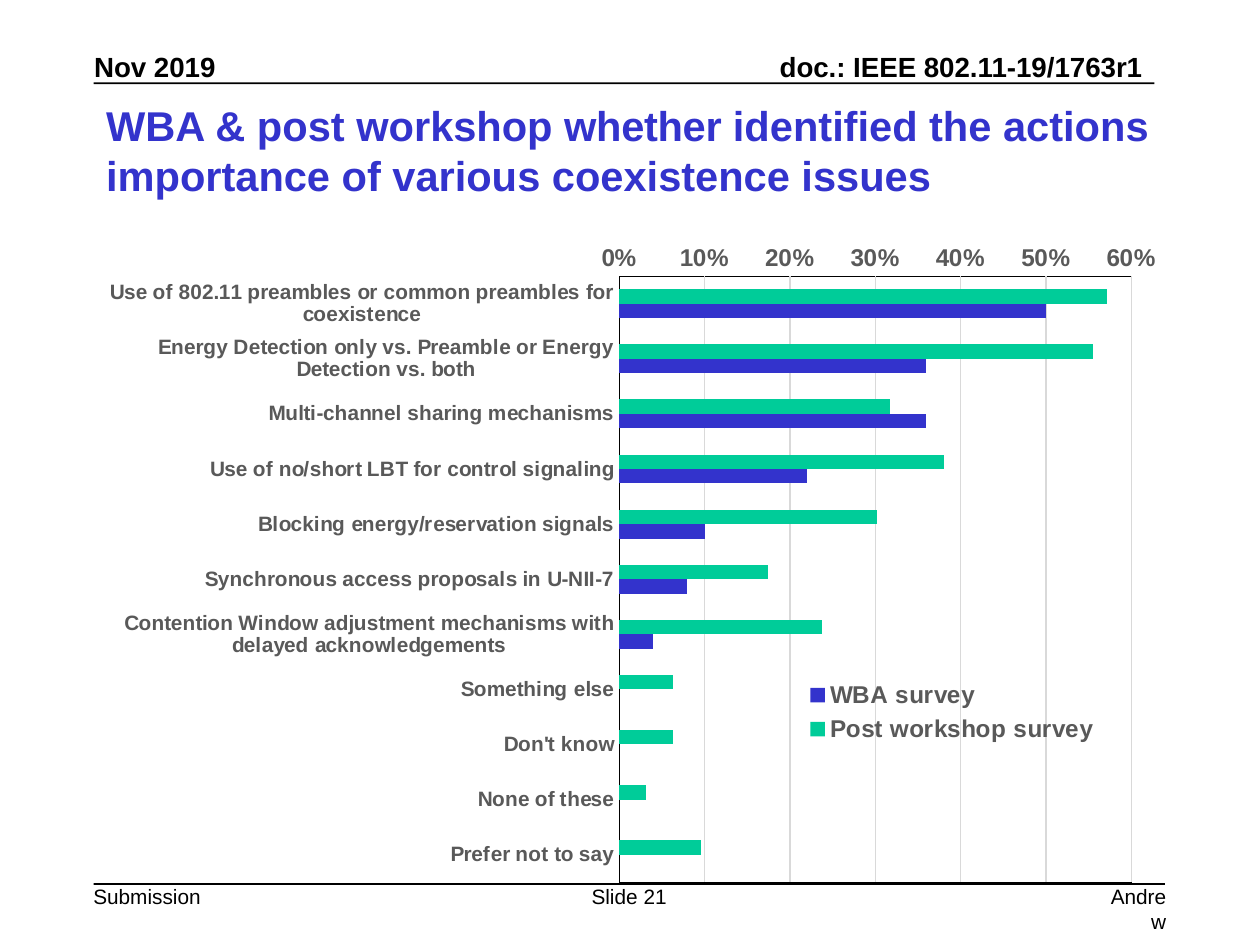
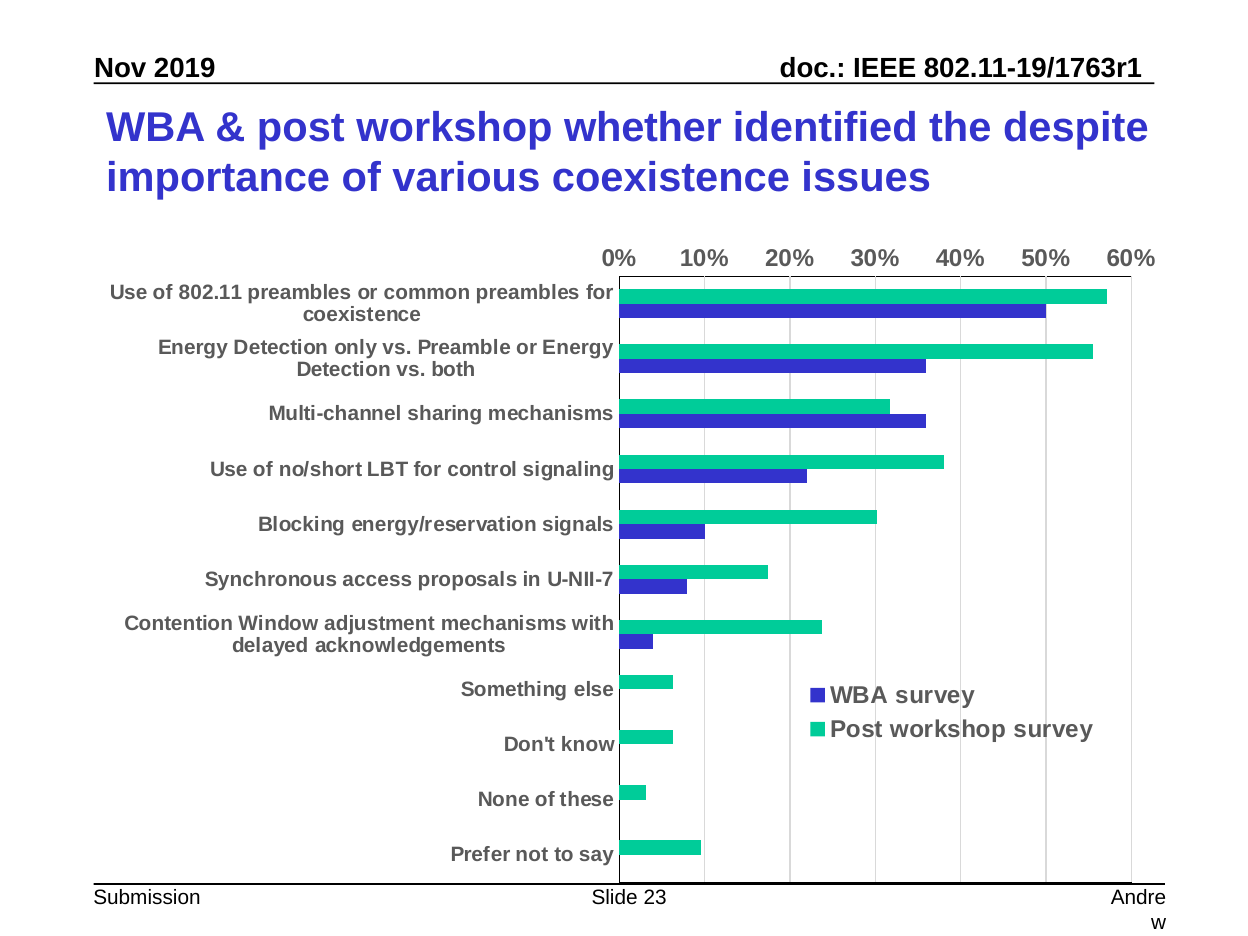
actions: actions -> despite (1076, 128)
21: 21 -> 23 (655, 898)
